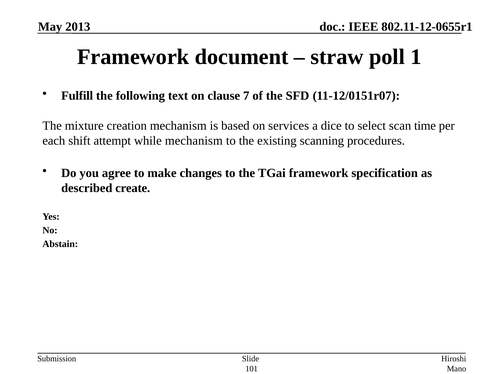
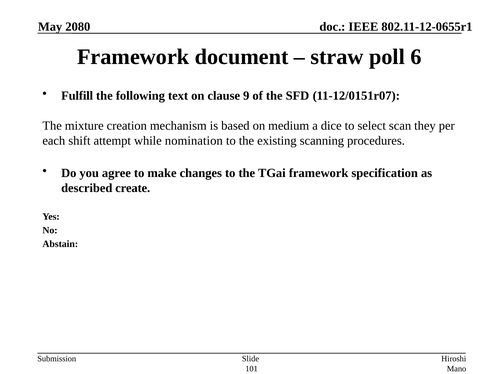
2013: 2013 -> 2080 (78, 27)
1: 1 -> 6 (416, 57)
7: 7 -> 9 (246, 96)
services: services -> medium (289, 126)
time: time -> they (425, 126)
while mechanism: mechanism -> nomination (194, 141)
